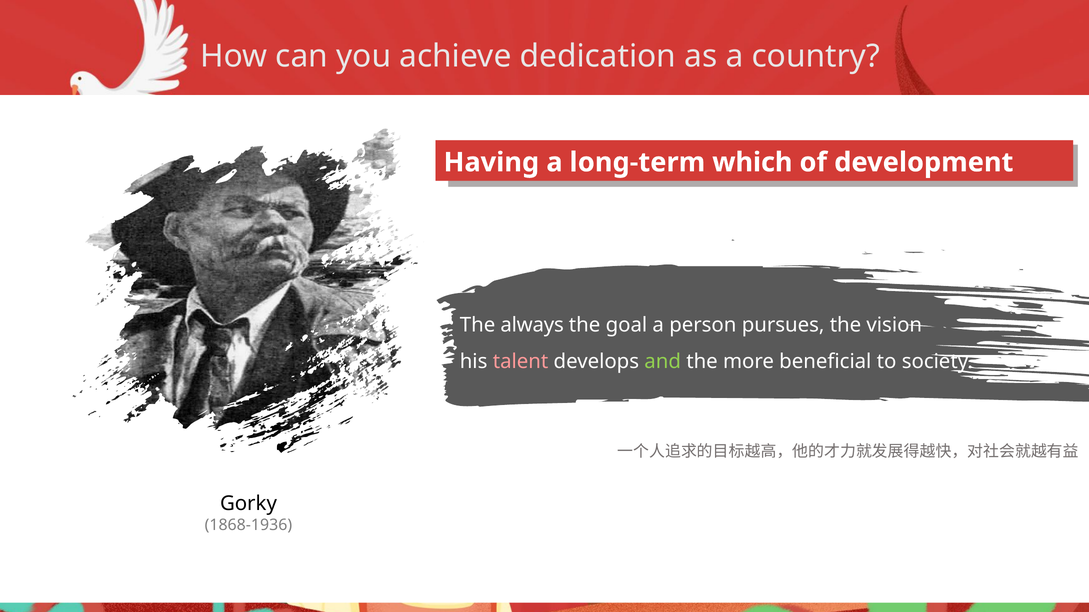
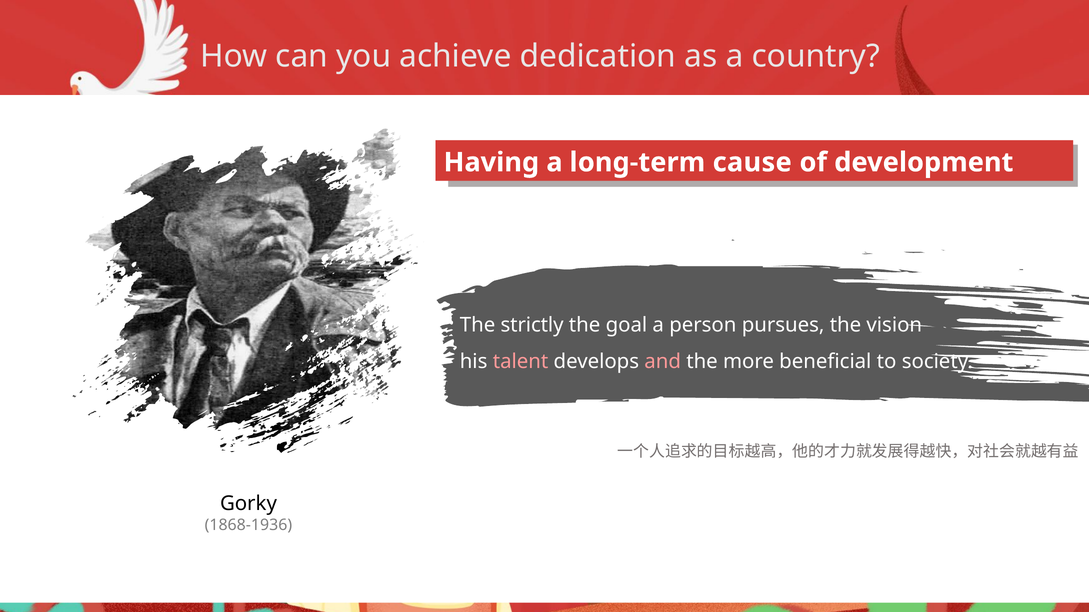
which: which -> cause (752, 163)
always: always -> strictly (532, 325)
and colour: light green -> pink (663, 362)
